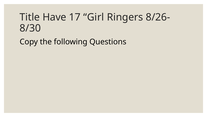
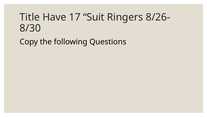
Girl: Girl -> Suit (94, 17)
